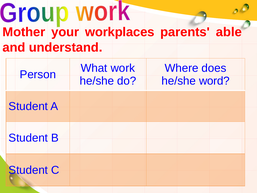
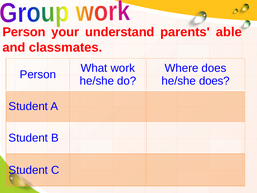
Mother: Mother -> Person (24, 32)
workplaces: workplaces -> understand (120, 32)
understand: understand -> classmates (66, 47)
he/she word: word -> does (214, 81)
